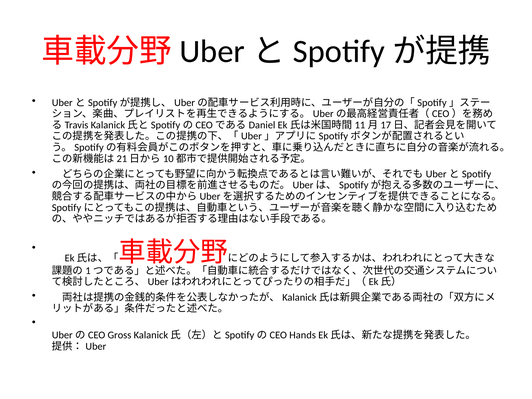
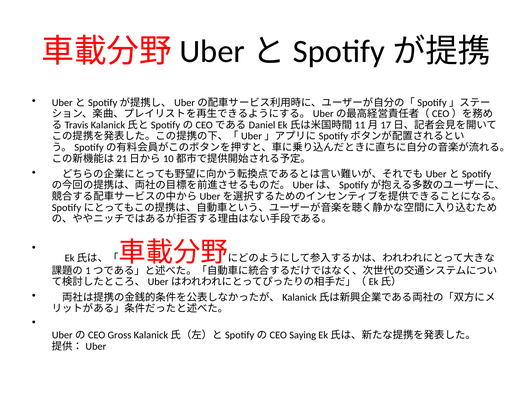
Hands: Hands -> Saying (303, 335)
